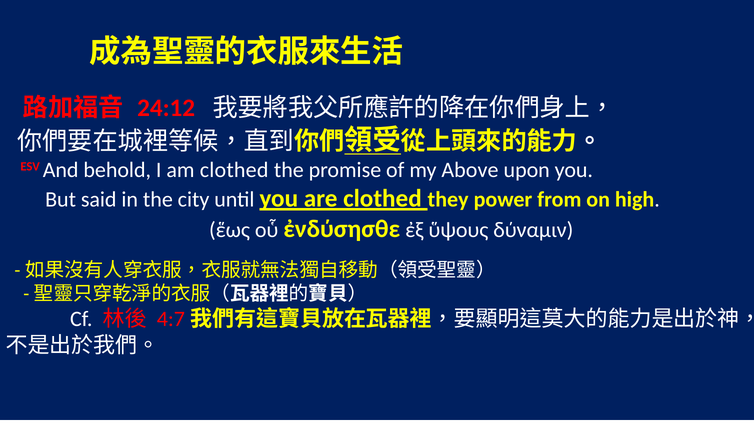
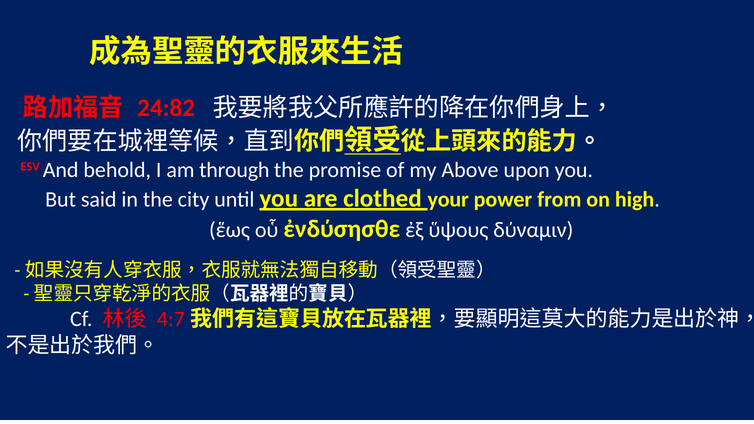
24:12: 24:12 -> 24:82 (166, 108)
am clothed: clothed -> through (234, 170)
they: they -> your (448, 200)
